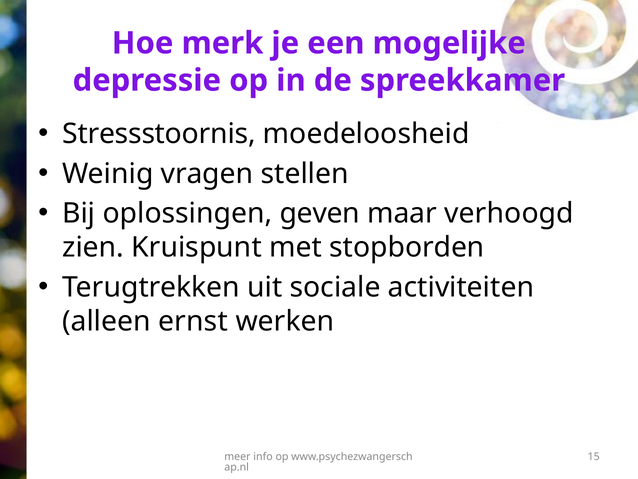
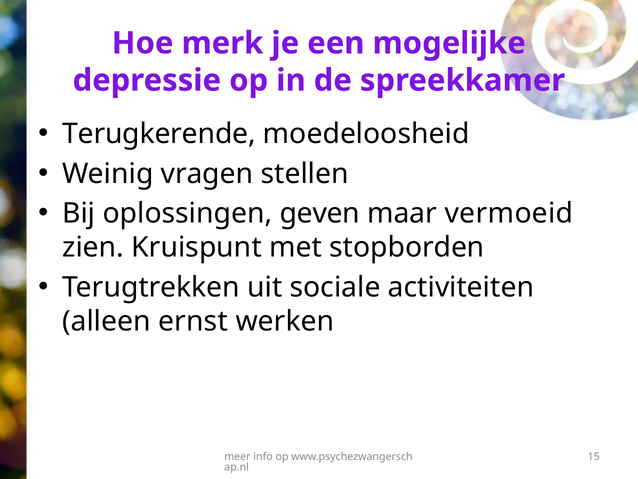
Stressstoornis: Stressstoornis -> Terugkerende (159, 134)
verhoogd: verhoogd -> vermoeid (509, 213)
